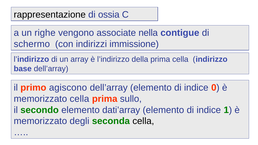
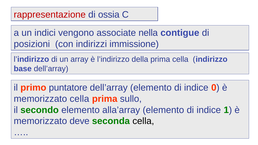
rappresentazione colour: black -> red (50, 15)
righe: righe -> indici (45, 33)
schermo: schermo -> posizioni (32, 44)
agiscono: agiscono -> puntatore (68, 88)
dati’array: dati’array -> alla’array (121, 110)
degli: degli -> deve (80, 121)
